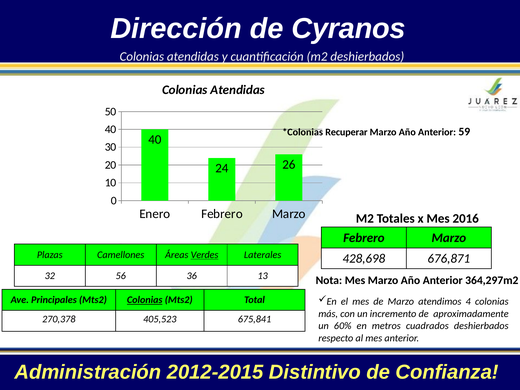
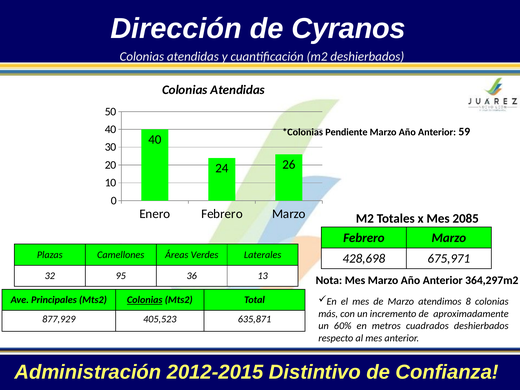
Recuperar: Recuperar -> Pendiente (346, 132)
2016: 2016 -> 2085 (466, 219)
Verdes underline: present -> none (205, 255)
676,871: 676,871 -> 675,971 (449, 259)
56: 56 -> 95 (121, 276)
4: 4 -> 8 (468, 302)
270,378: 270,378 -> 877,929 (59, 319)
675,841: 675,841 -> 635,871 (255, 319)
